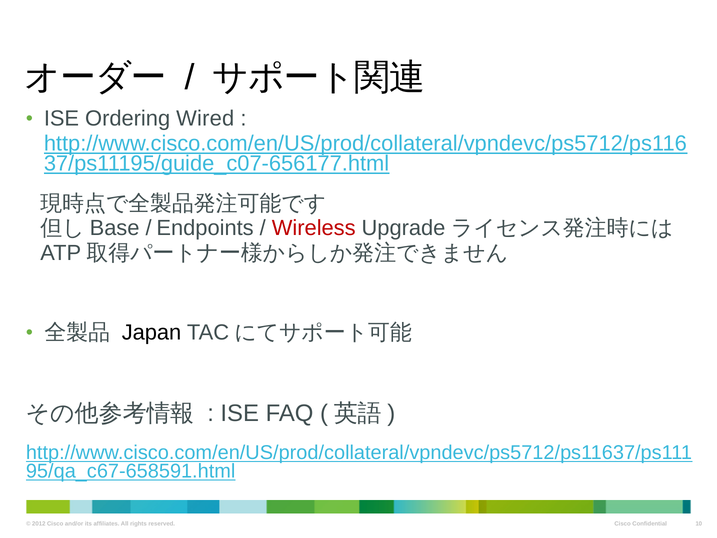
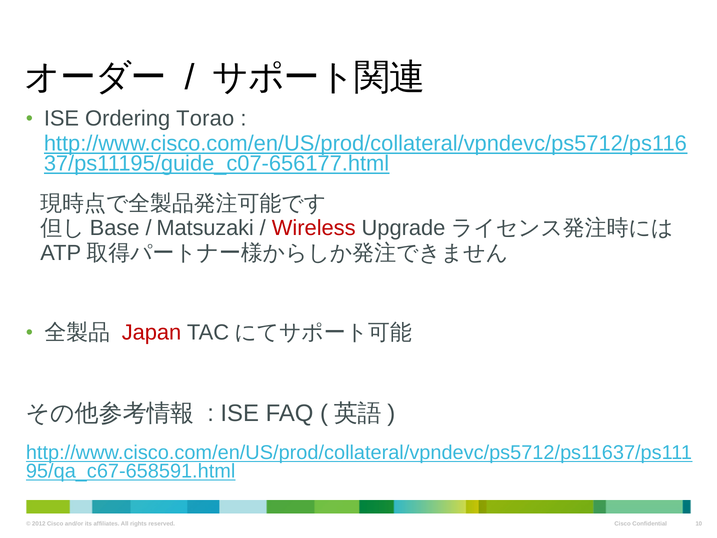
Wired: Wired -> Torao (205, 119)
Endpoints: Endpoints -> Matsuzaki (205, 228)
Japan colour: black -> red (152, 332)
